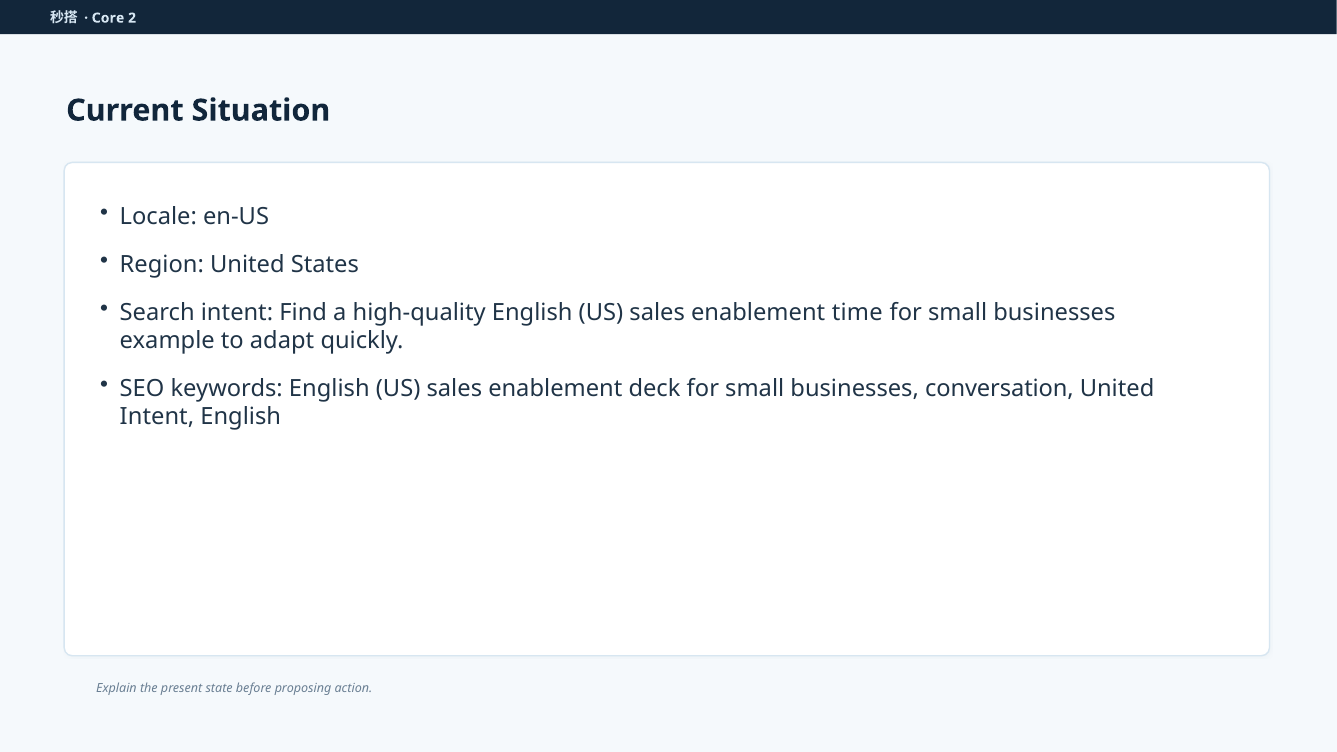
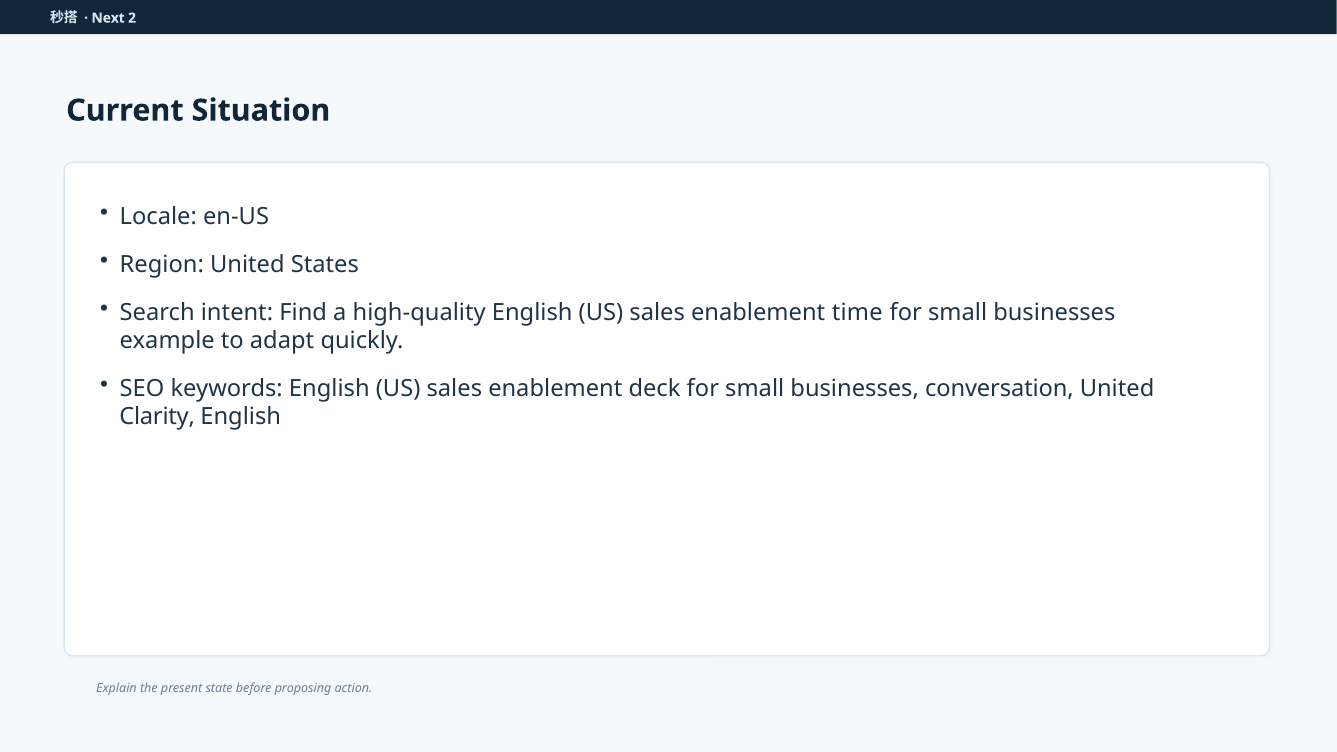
Core: Core -> Next (108, 18)
Intent: Intent -> Clarity (157, 417)
